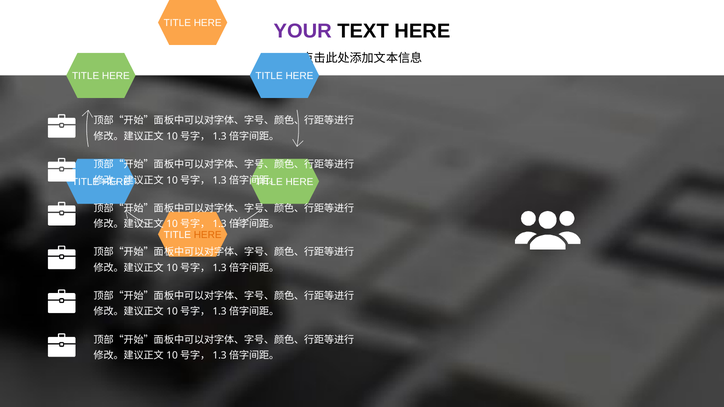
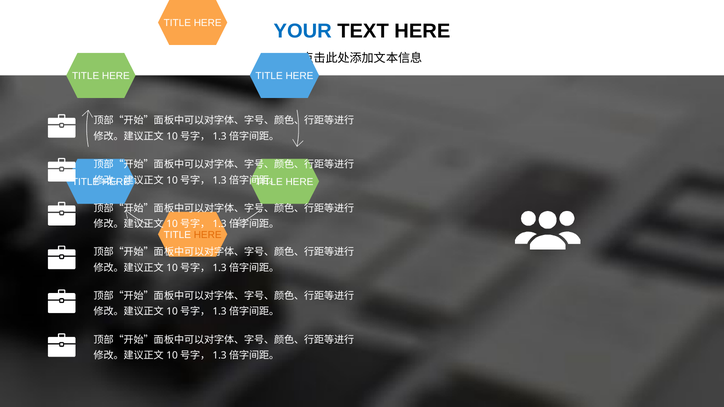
YOUR colour: purple -> blue (303, 31)
